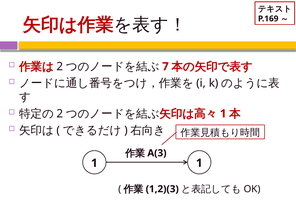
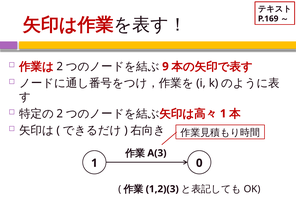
7: 7 -> 9 (165, 67)
1 1: 1 -> 0 (199, 163)
